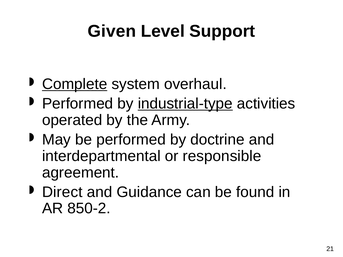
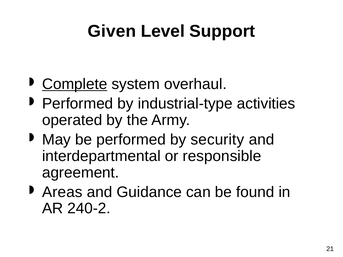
industrial-type underline: present -> none (185, 104)
doctrine: doctrine -> security (217, 140)
Direct: Direct -> Areas (62, 192)
850-2: 850-2 -> 240-2 (89, 209)
